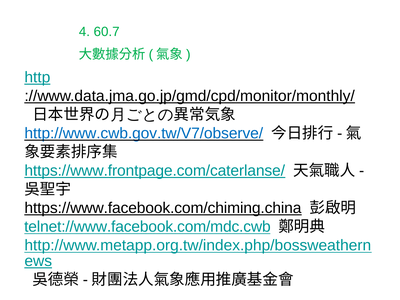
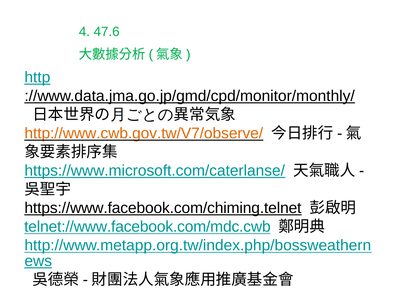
60.7: 60.7 -> 47.6 (107, 32)
http://www.cwb.gov.tw/V7/observe/ colour: blue -> orange (144, 133)
https://www.frontpage.com/caterlanse/: https://www.frontpage.com/caterlanse/ -> https://www.microsoft.com/caterlanse/ (155, 171)
https://www.facebook.com/chiming.china: https://www.facebook.com/chiming.china -> https://www.facebook.com/chiming.telnet (163, 208)
